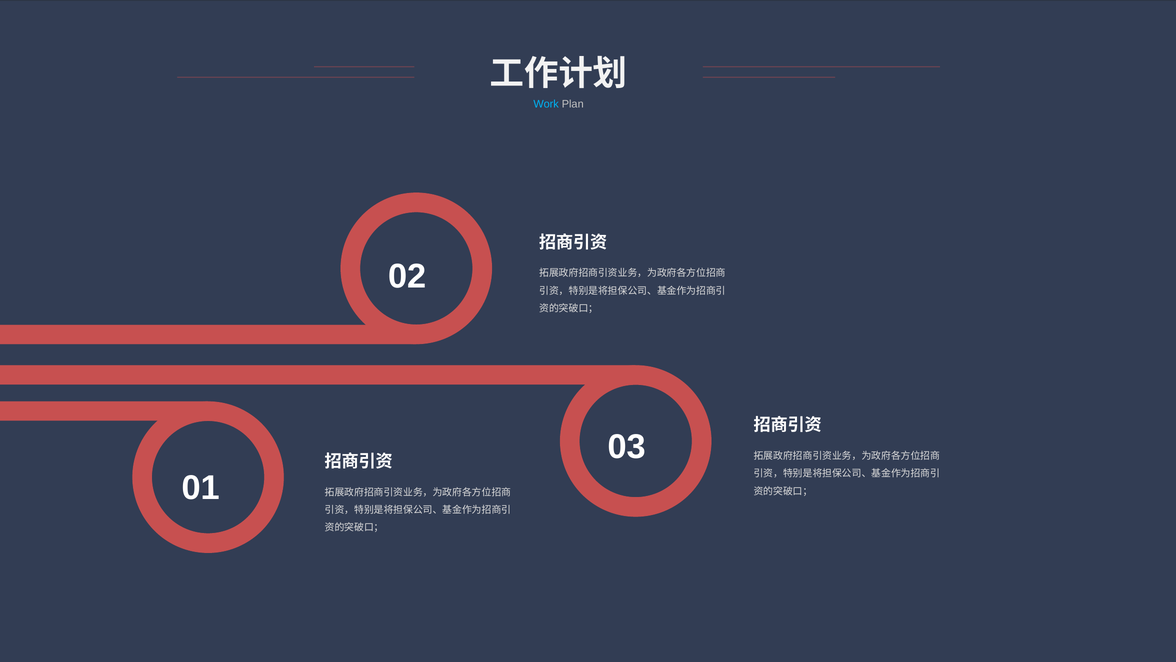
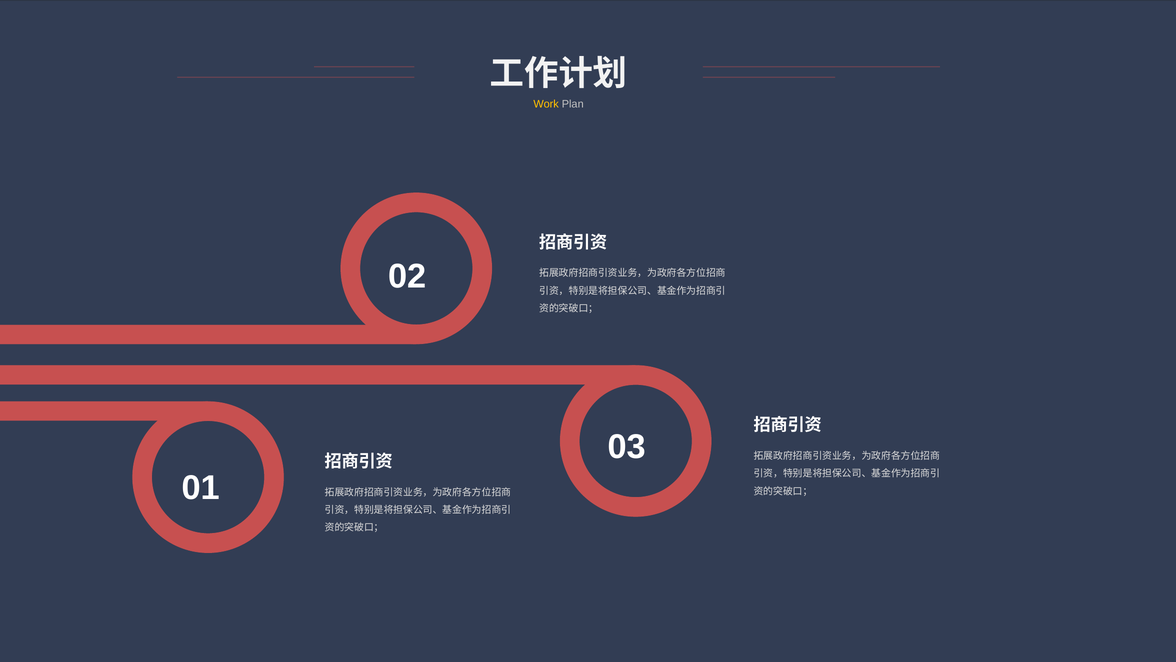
Work colour: light blue -> yellow (546, 104)
